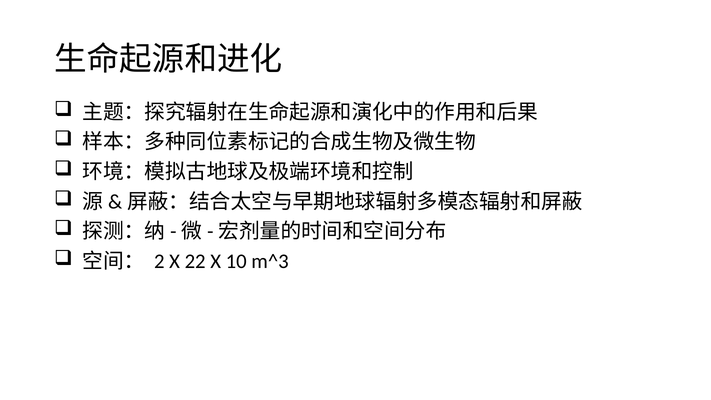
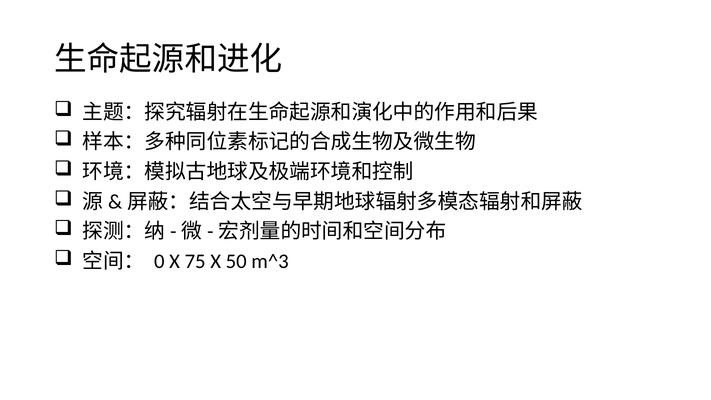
2: 2 -> 0 (159, 261)
22: 22 -> 75 (195, 261)
10: 10 -> 50 (236, 261)
